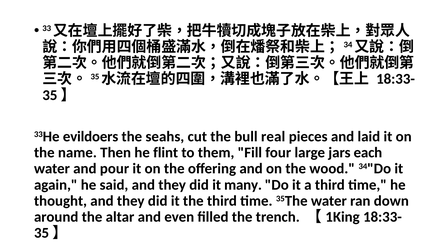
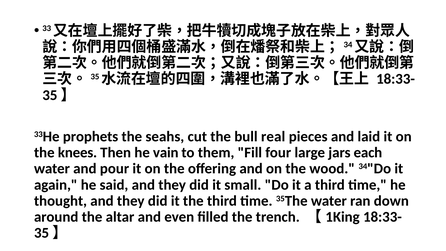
evildoers: evildoers -> prophets (91, 136)
name: name -> knees (77, 153)
flint: flint -> vain (166, 153)
many: many -> small (243, 185)
